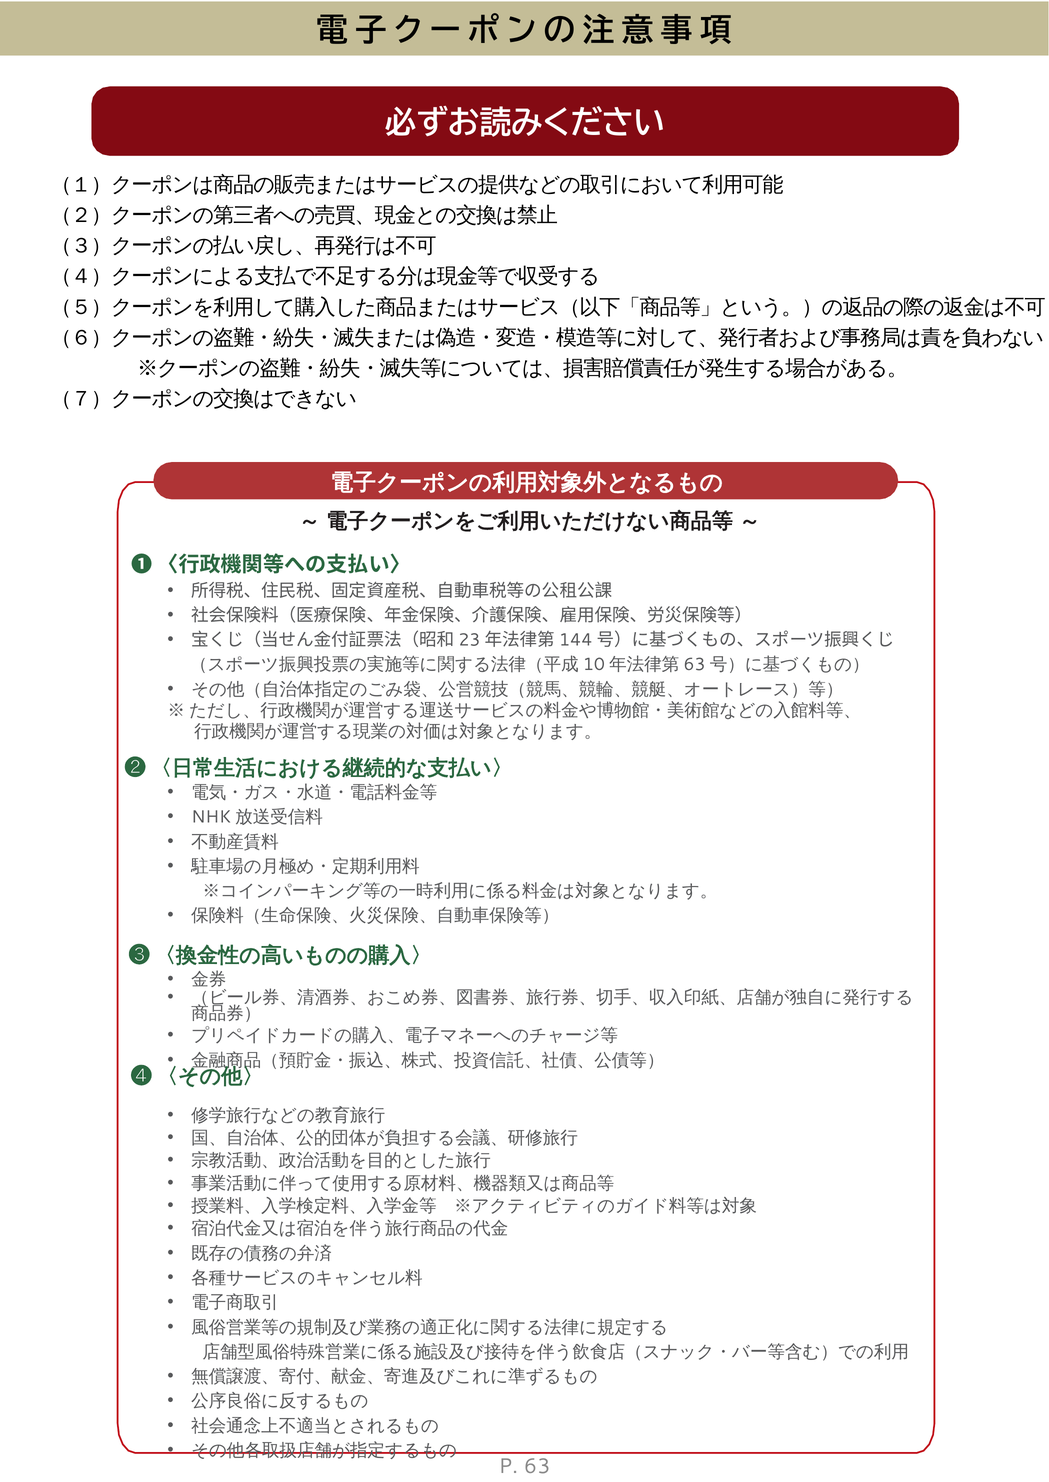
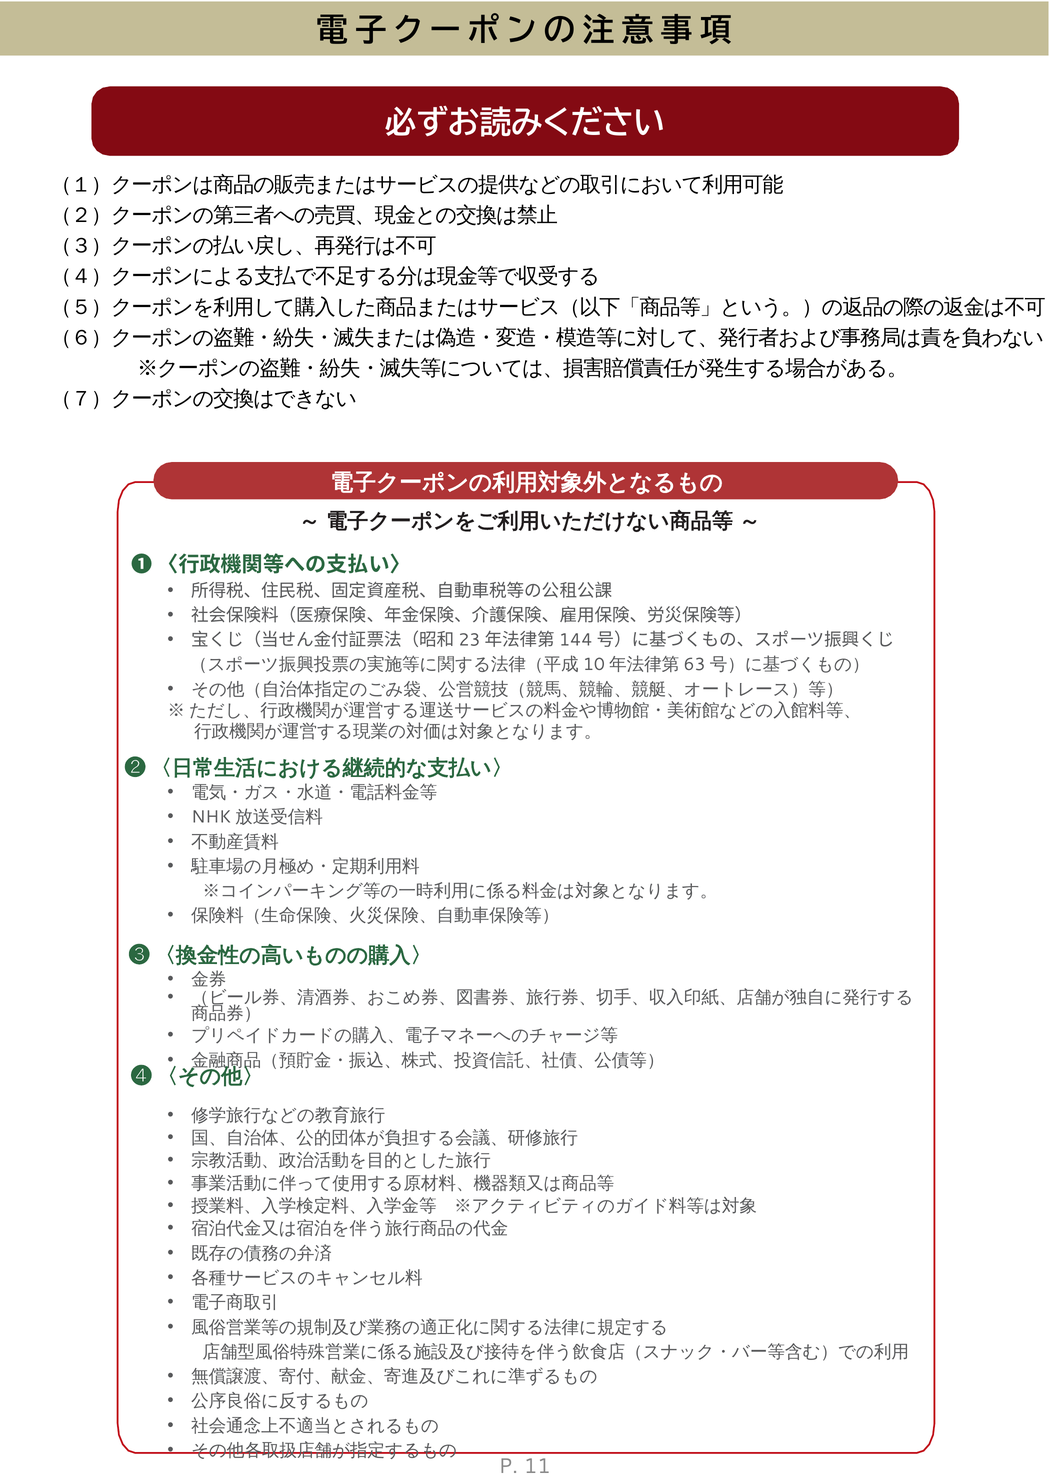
63: 63 -> 11 (537, 1466)
